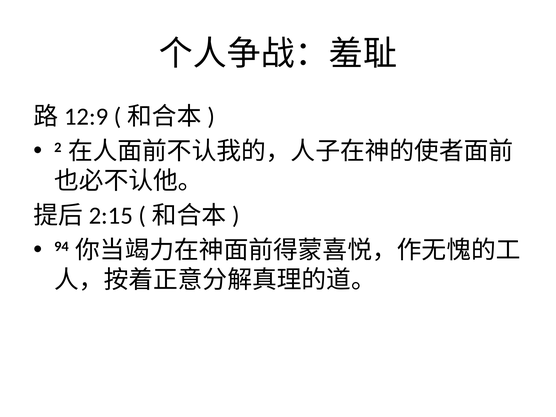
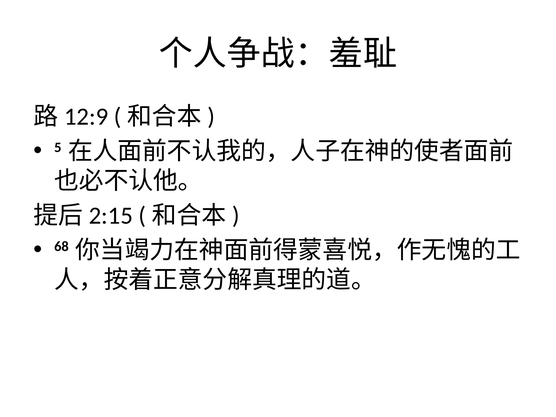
2: 2 -> 5 (58, 147)
94: 94 -> 68 (61, 246)
